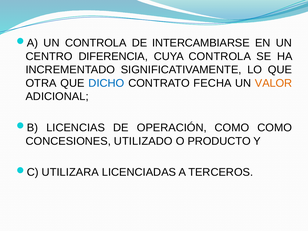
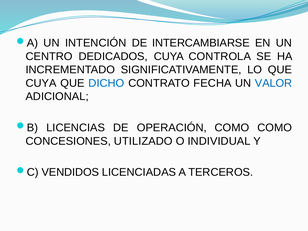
UN CONTROLA: CONTROLA -> INTENCIÓN (96, 43)
DIFERENCIA: DIFERENCIA -> DEDICADOS (113, 56)
OTRA: OTRA -> CUYA (41, 83)
VALOR colour: orange -> blue (274, 83)
PRODUCTO: PRODUCTO -> INDIVIDUAL (219, 141)
UTILIZARA: UTILIZARA -> VENDIDOS (70, 172)
